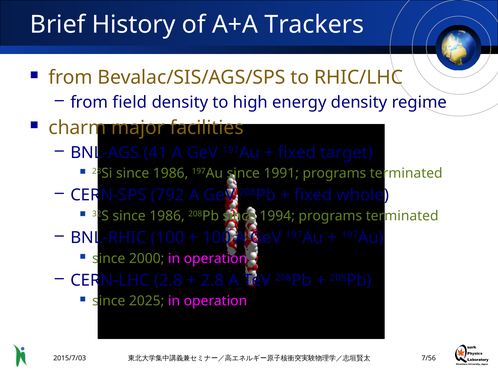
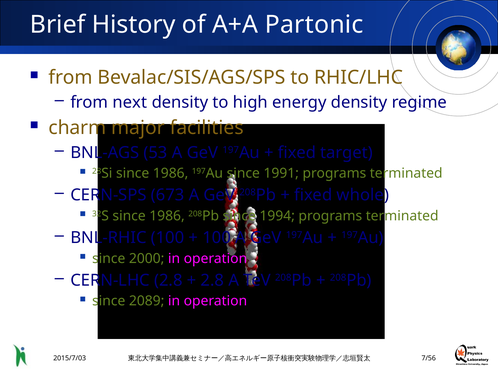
Trackers: Trackers -> Partonic (314, 25)
field: field -> next (130, 102)
41: 41 -> 53 (156, 153)
792: 792 -> 673 (168, 195)
2025: 2025 -> 2089 (147, 301)
